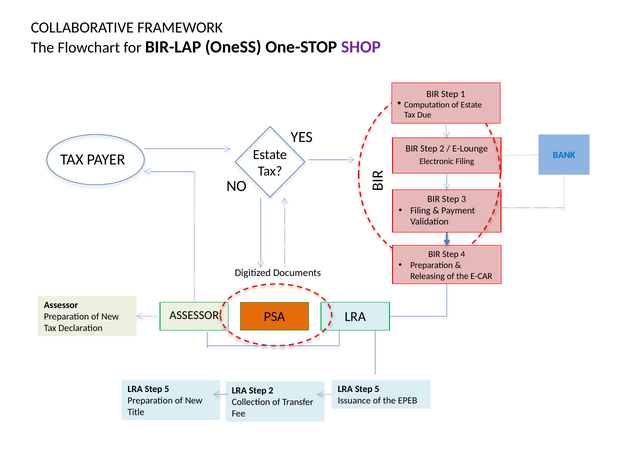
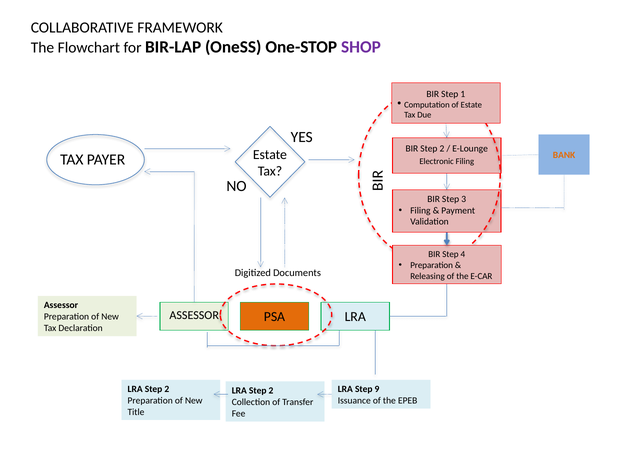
BANK colour: blue -> orange (564, 155)
5: 5 -> 2 (167, 389)
5: 5 -> 9 (377, 389)
